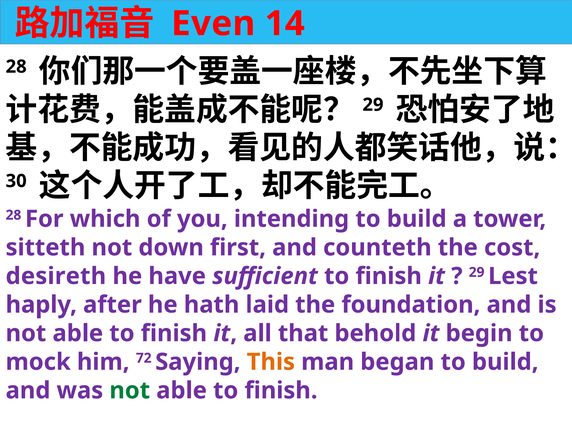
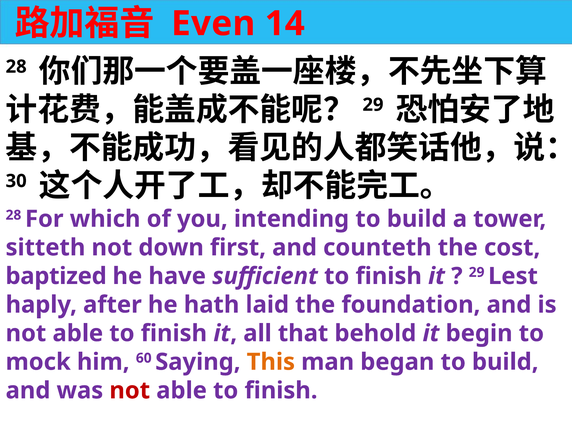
desireth: desireth -> baptized (56, 276)
72: 72 -> 60 (144, 358)
not colour: green -> red (130, 391)
